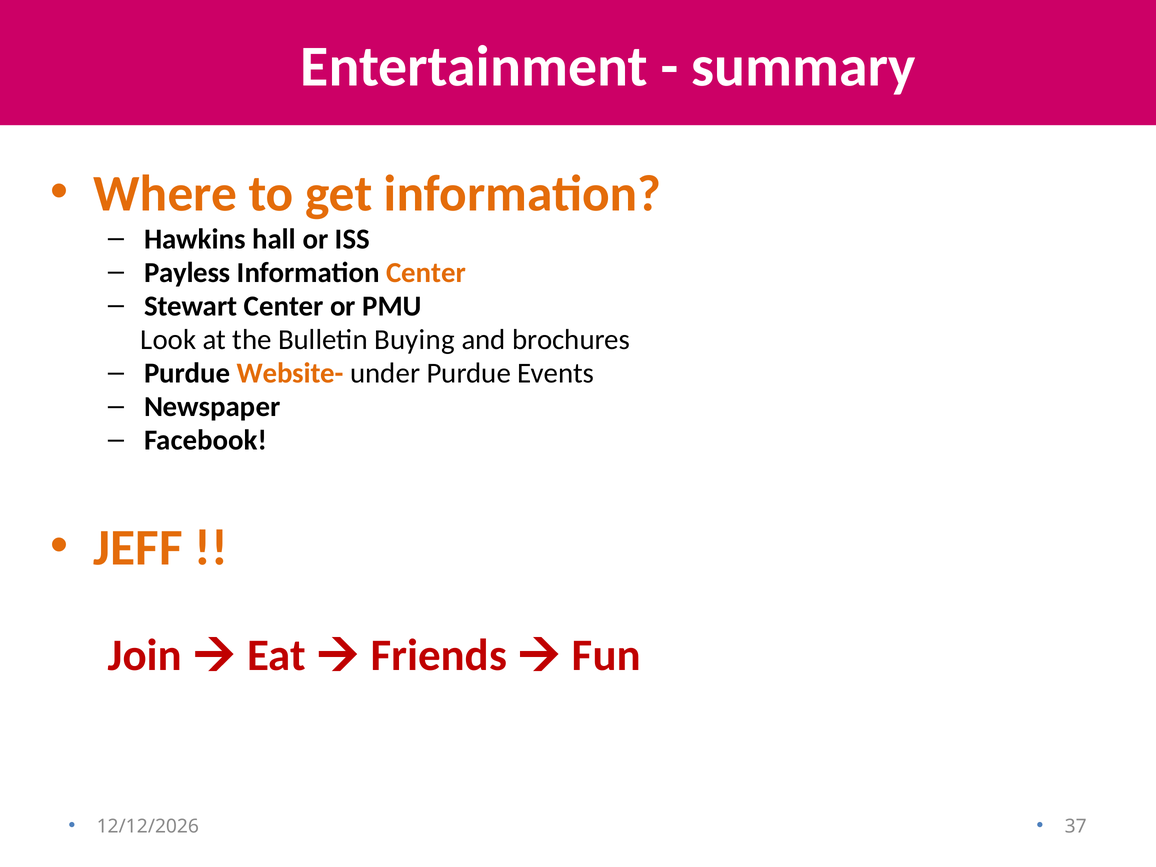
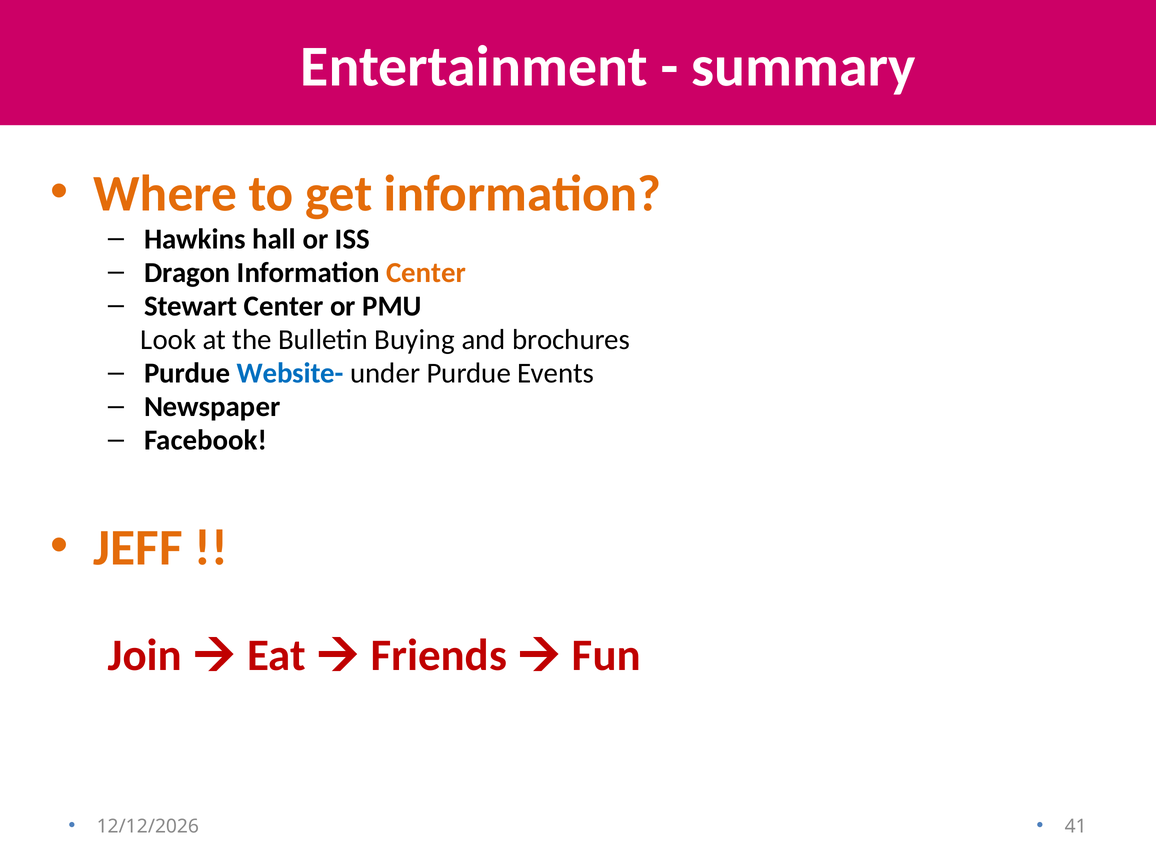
Payless: Payless -> Dragon (187, 273)
Website- colour: orange -> blue (290, 373)
37: 37 -> 41 (1076, 826)
